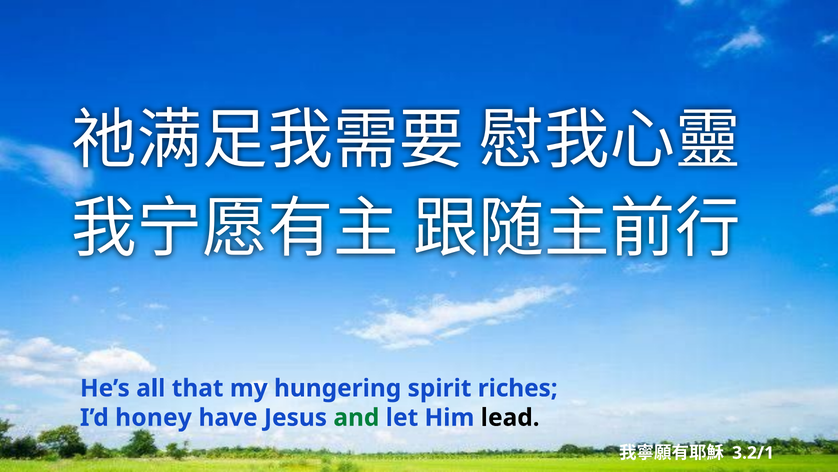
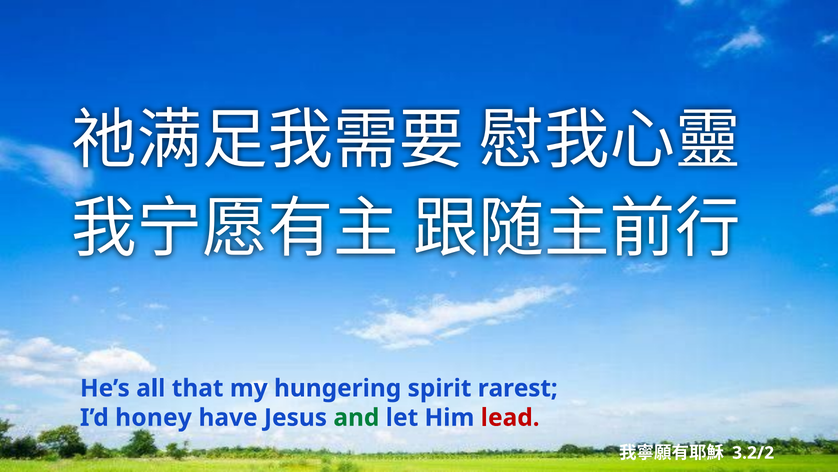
riches: riches -> rarest (518, 388)
lead colour: black -> red (510, 417)
3.2/1: 3.2/1 -> 3.2/2 (753, 452)
